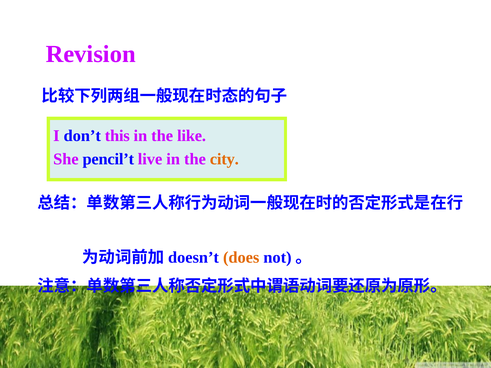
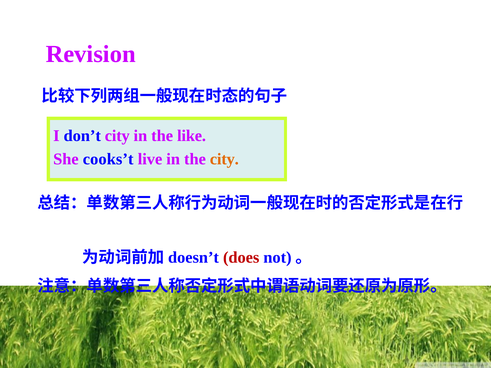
don’t this: this -> city (117, 136)
pencil’t: pencil’t -> cooks’t (108, 159)
does colour: orange -> red (241, 258)
